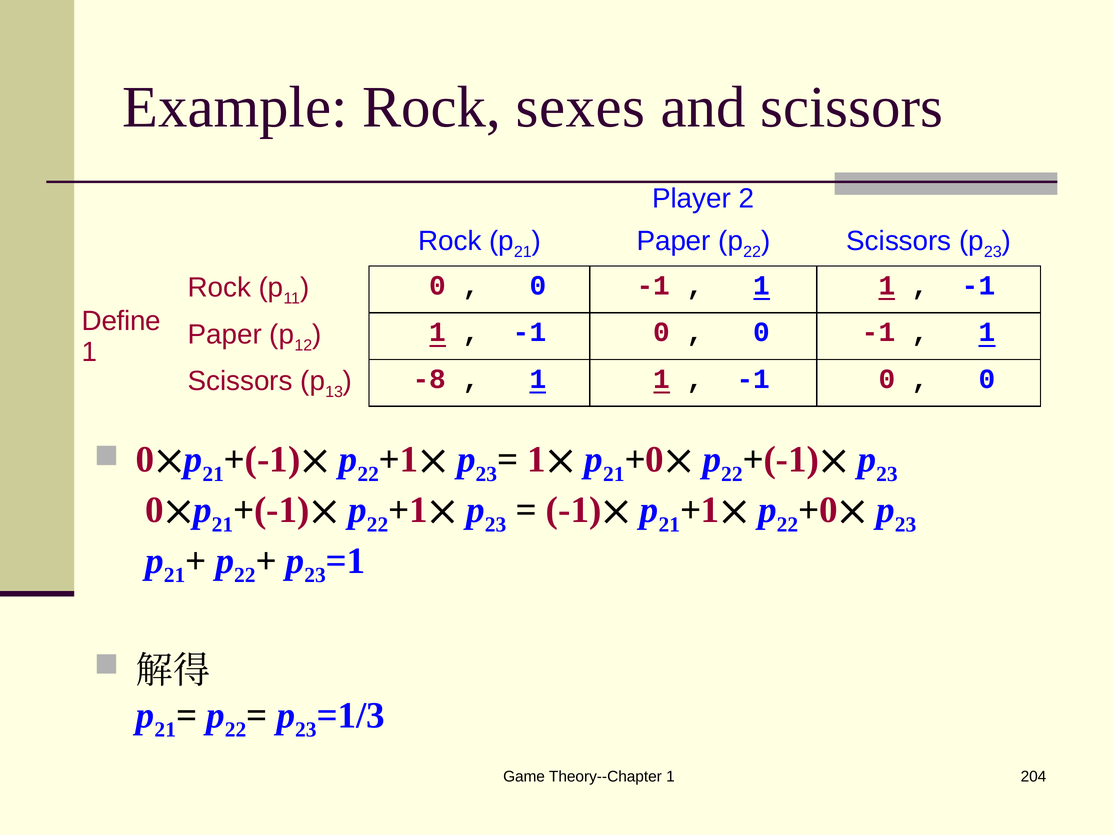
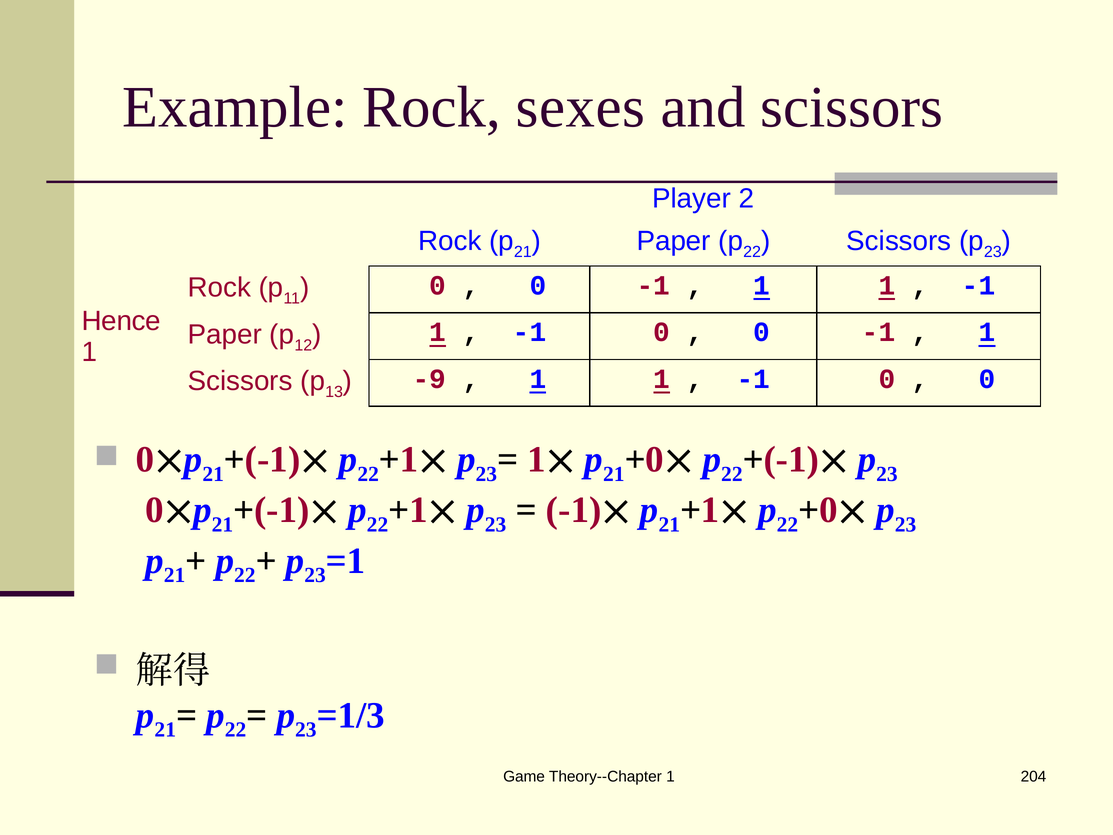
Define: Define -> Hence (121, 321)
-8: -8 -> -9 (429, 379)
